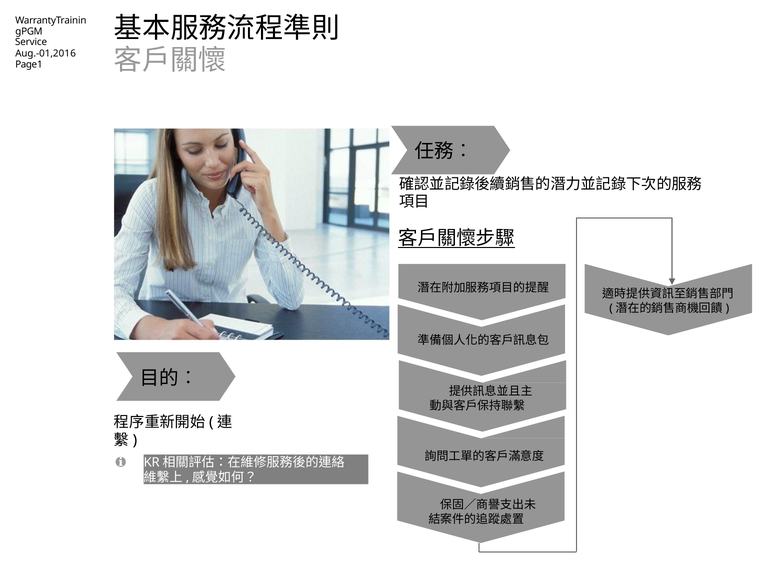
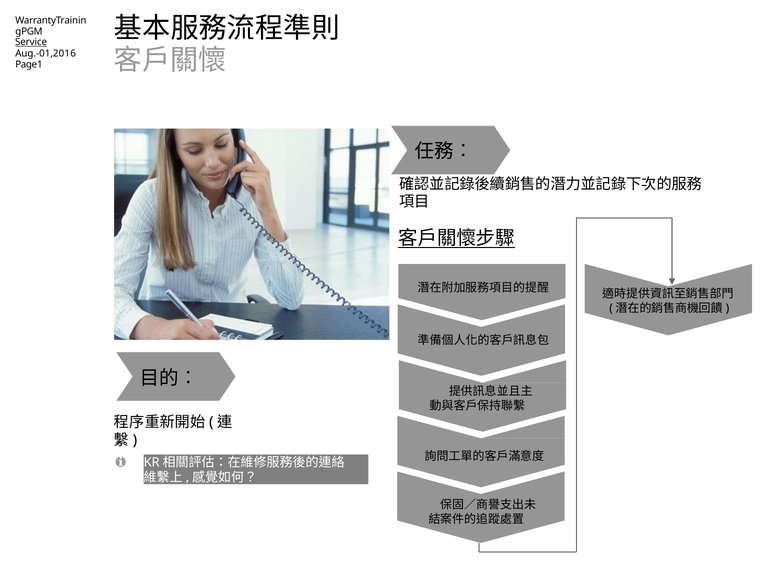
Service underline: none -> present (31, 42)
